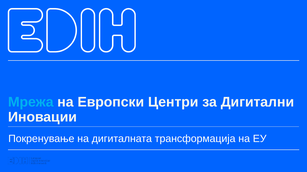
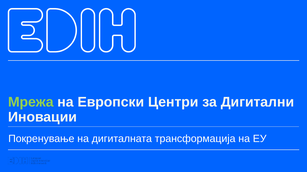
Мрежа colour: light blue -> light green (31, 102)
